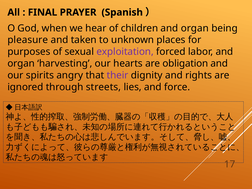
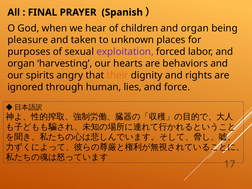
obligation: obligation -> behaviors (185, 63)
their colour: purple -> orange (118, 75)
streets: streets -> human (104, 87)
